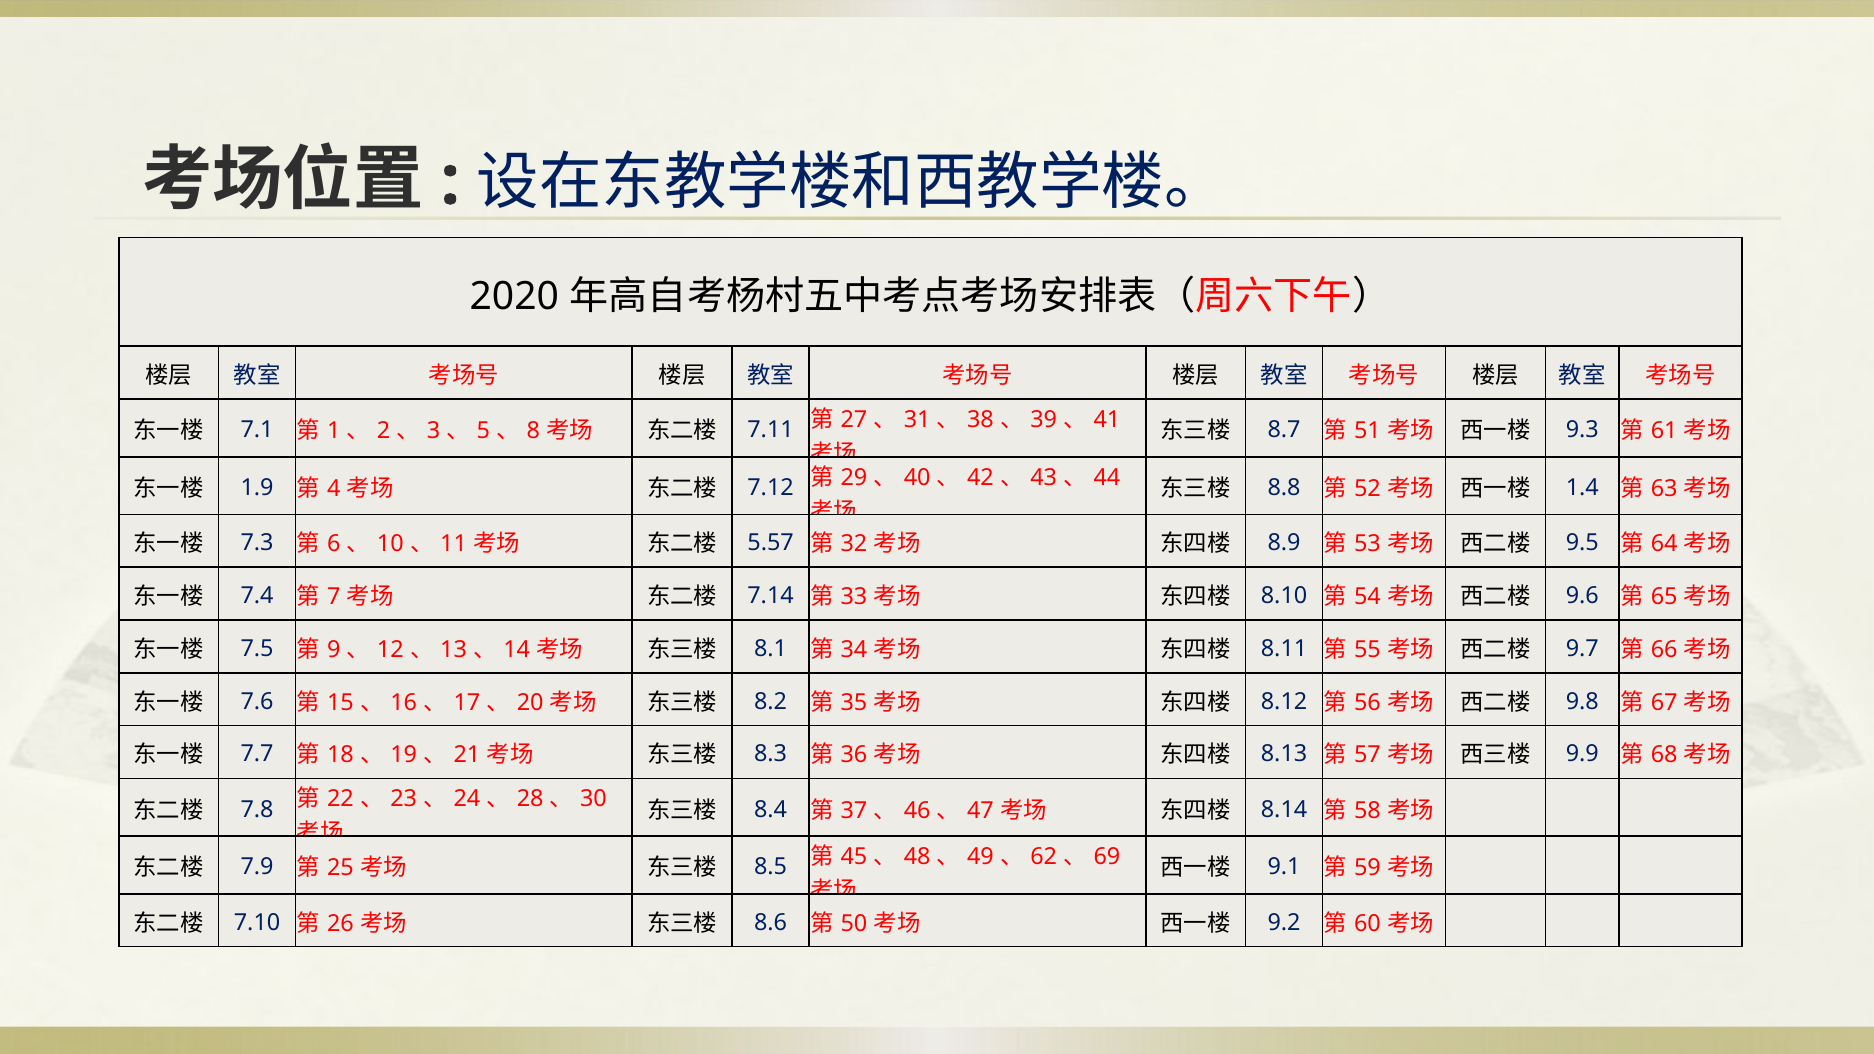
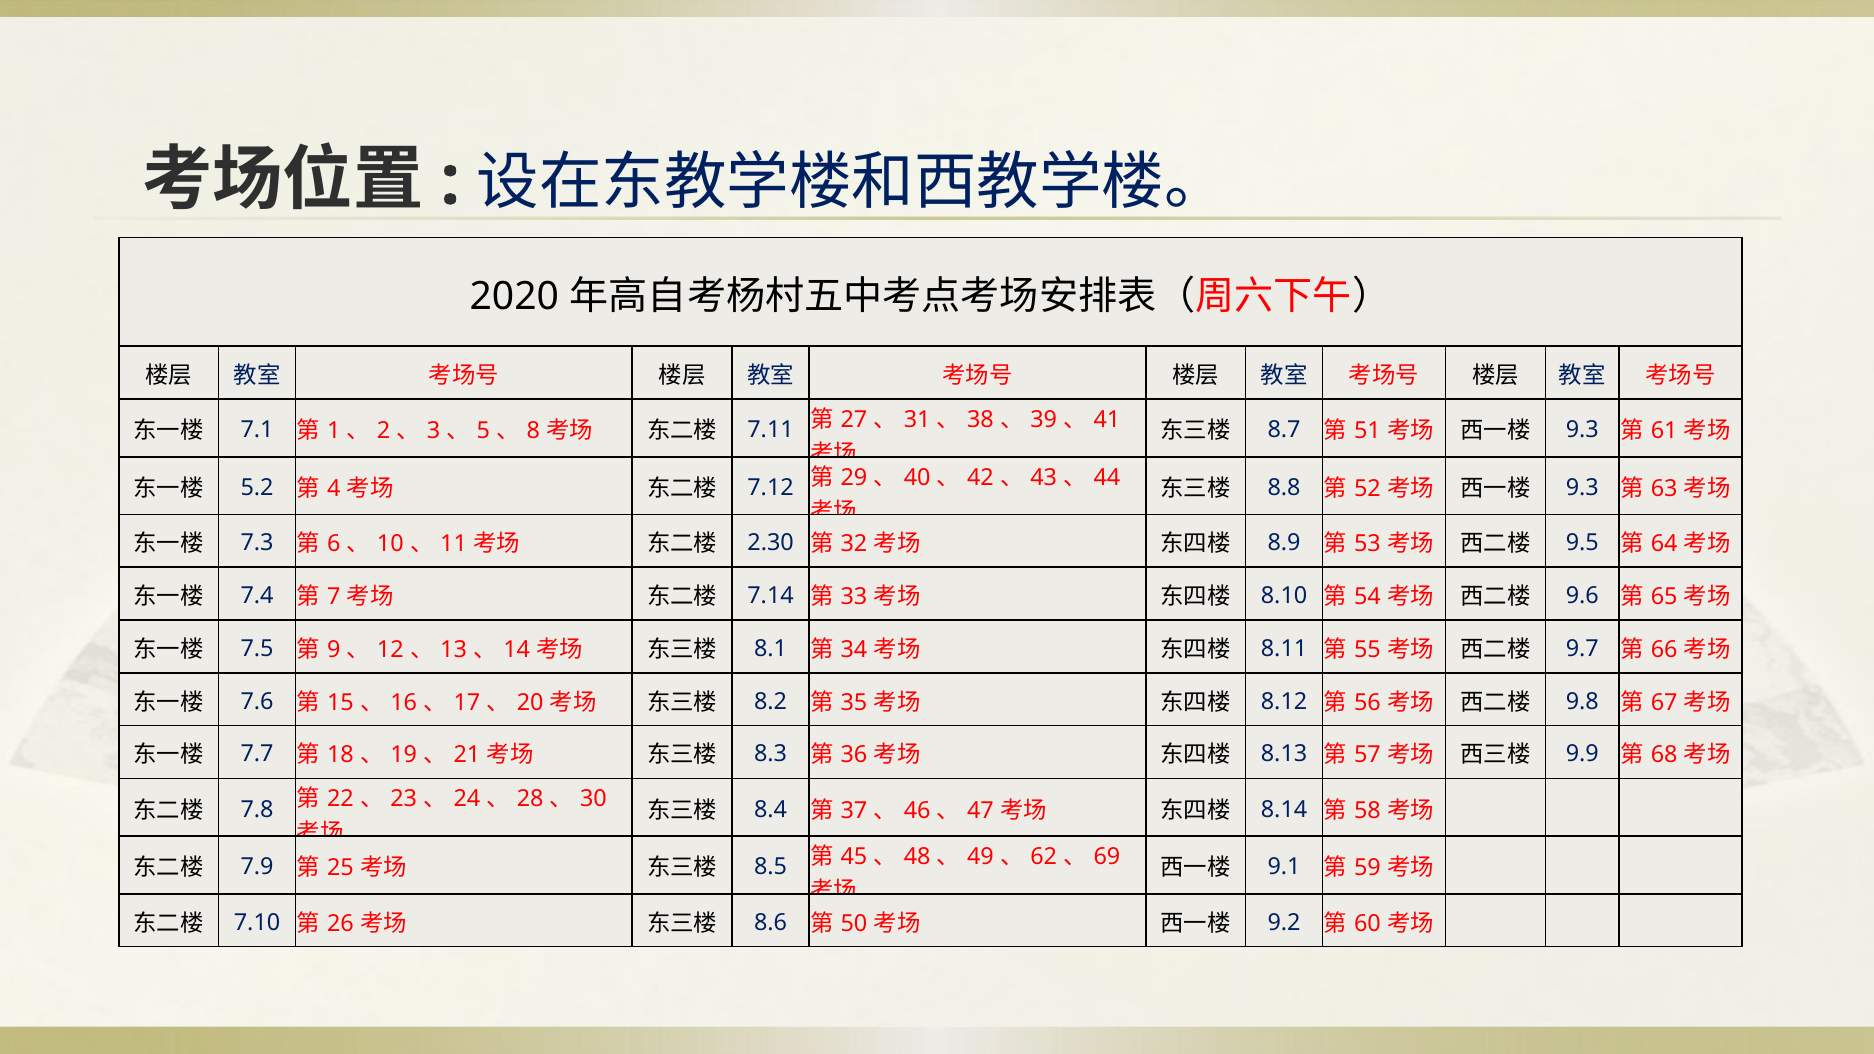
1.9: 1.9 -> 5.2 (257, 488)
1.4: 1.4 -> 9.3 (1582, 488)
5.57: 5.57 -> 2.30 (771, 543)
